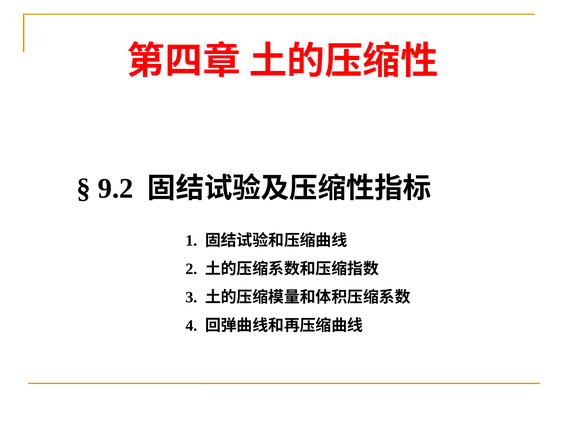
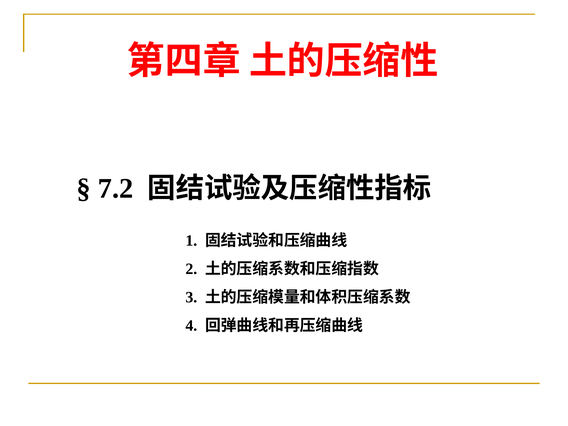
9.2: 9.2 -> 7.2 (116, 188)
